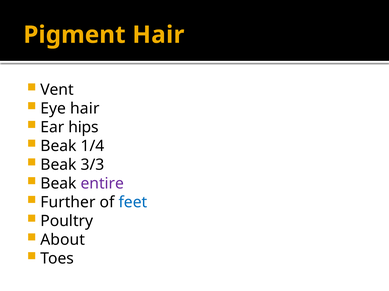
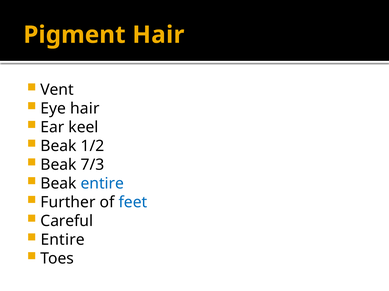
hips: hips -> keel (83, 128)
1/4: 1/4 -> 1/2 (93, 146)
3/3: 3/3 -> 7/3 (93, 165)
entire colour: purple -> blue (102, 184)
Poultry: Poultry -> Careful (67, 222)
About: About -> Entire (63, 240)
